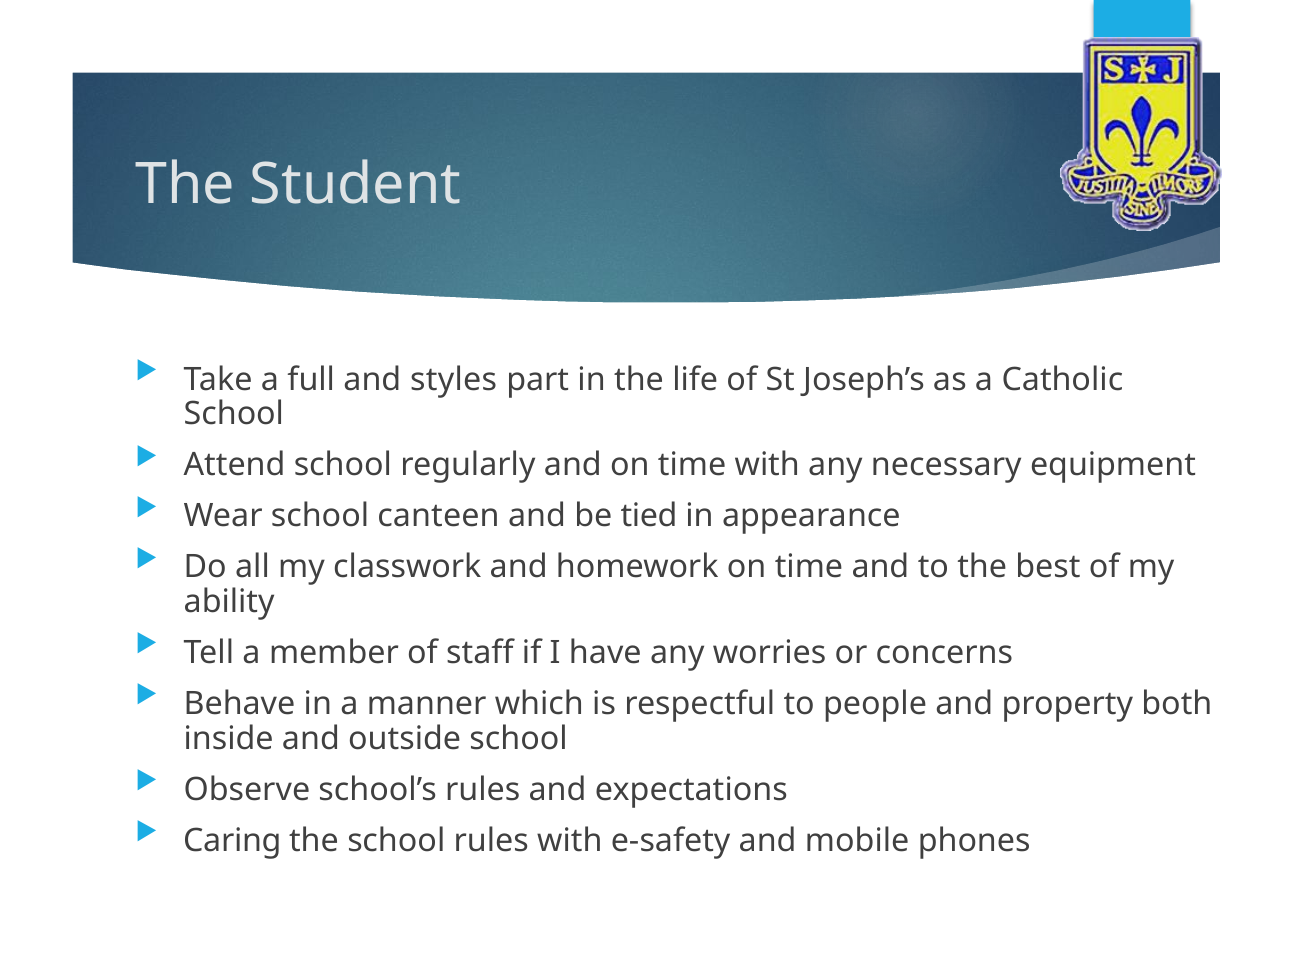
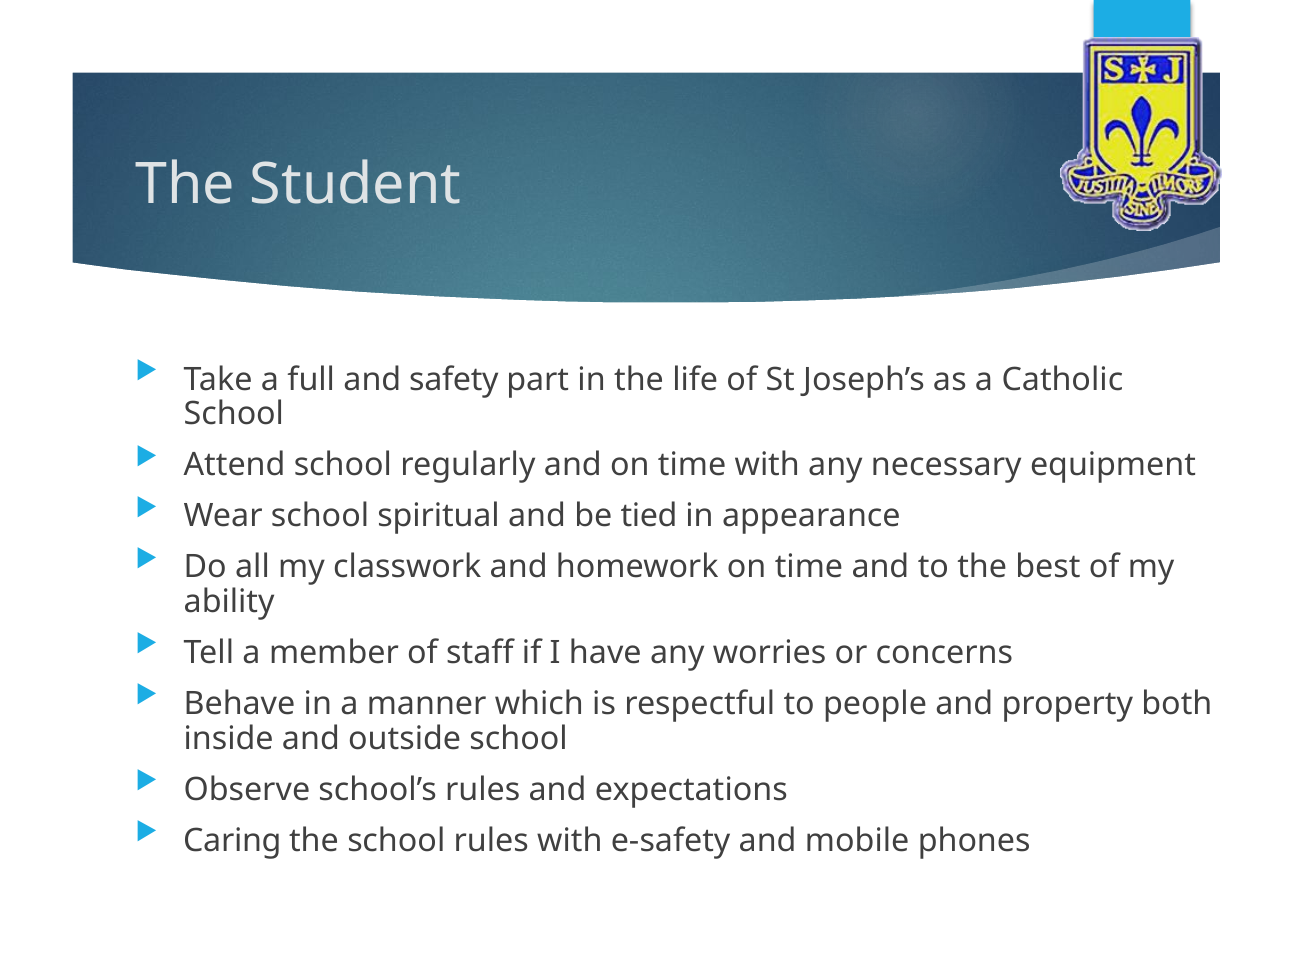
styles: styles -> safety (454, 379)
canteen: canteen -> spiritual (439, 516)
